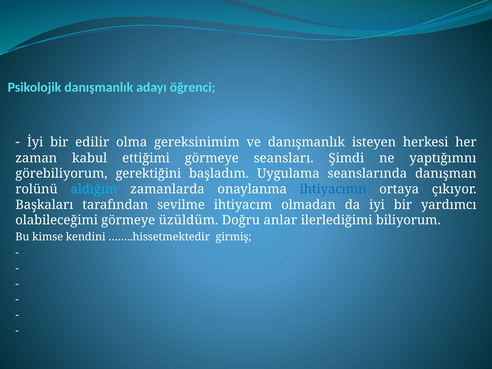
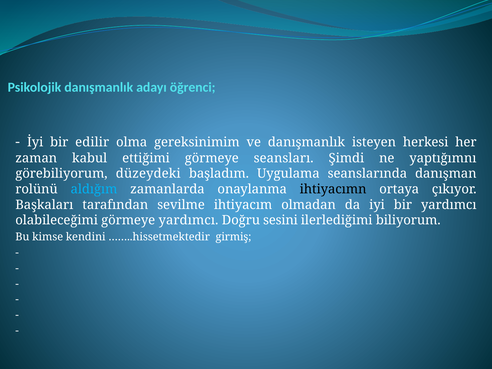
gerektiğini: gerektiğini -> düzeydeki (148, 174)
ihtiyacımn colour: blue -> black (333, 189)
görmeye üzüldüm: üzüldüm -> yardımcı (188, 220)
anlar: anlar -> sesini (280, 220)
